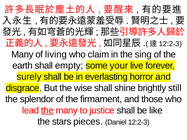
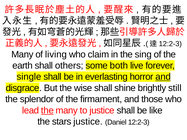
empty: empty -> others (69, 66)
your: your -> both (119, 66)
surely: surely -> single (29, 77)
and underline: none -> present (163, 77)
stars pieces: pieces -> justice (88, 122)
